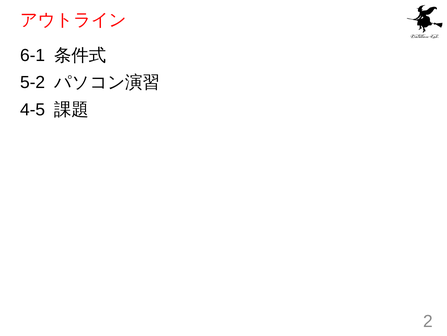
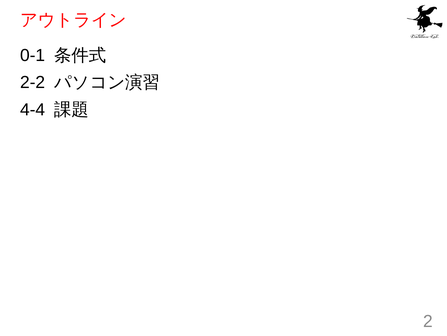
6-1: 6-1 -> 0-1 (33, 55)
5-2: 5-2 -> 2-2 (33, 82)
4-5: 4-5 -> 4-4 (33, 109)
